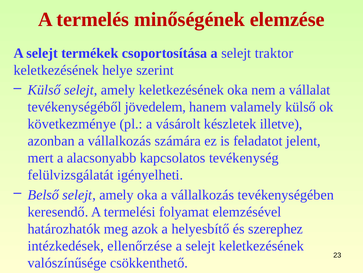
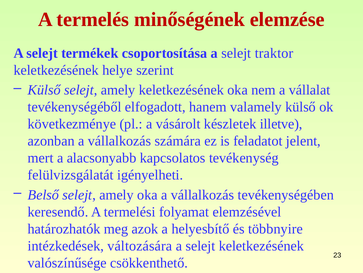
jövedelem: jövedelem -> elfogadott (155, 107)
szerephez: szerephez -> többnyire (275, 228)
ellenőrzése: ellenőrzése -> változására (140, 245)
